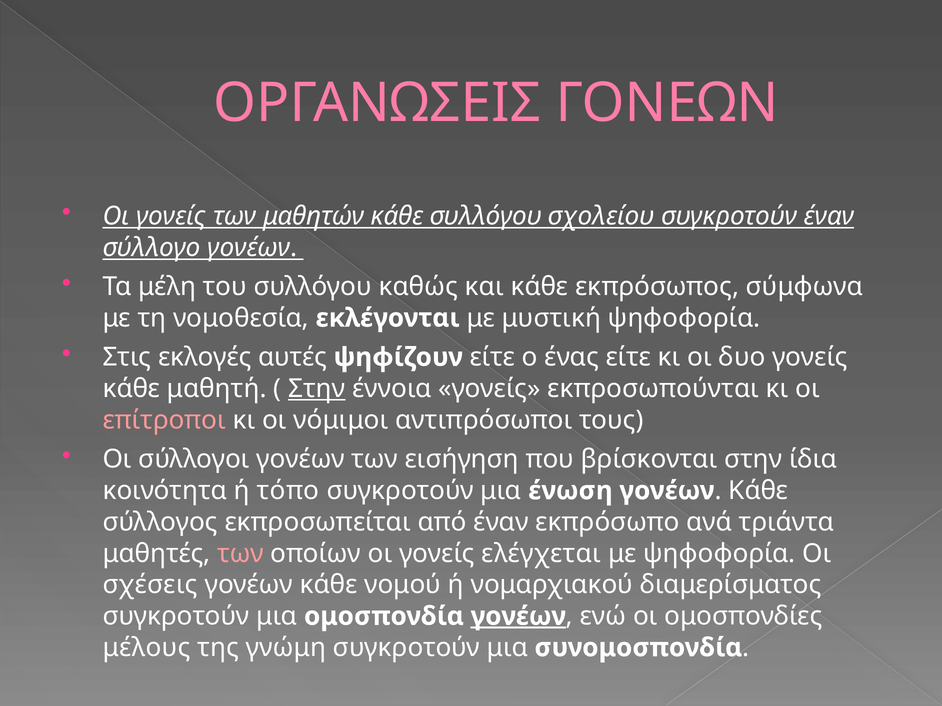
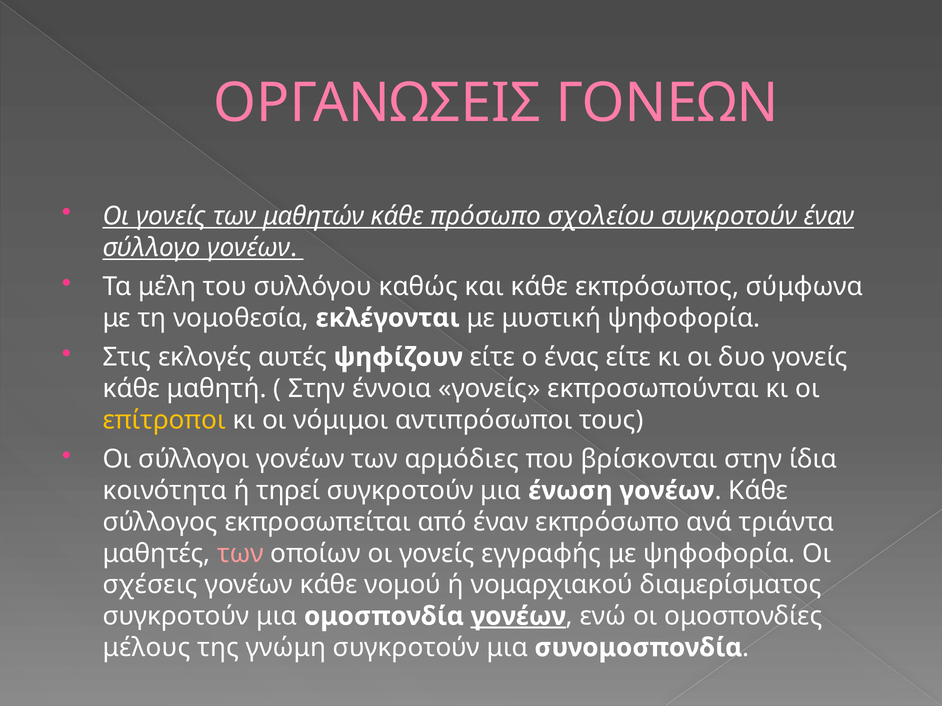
κάθε συλλόγου: συλλόγου -> πρόσωπο (486, 216)
Στην underline: present -> none (317, 389)
επίτροποι colour: pink -> yellow (164, 420)
εισήγηση: εισήγηση -> αρμόδιες (462, 460)
τόπο: τόπο -> τηρεί (288, 491)
ελέγχεται: ελέγχεται -> εγγραφής (541, 554)
